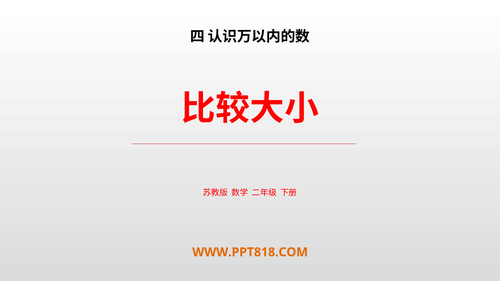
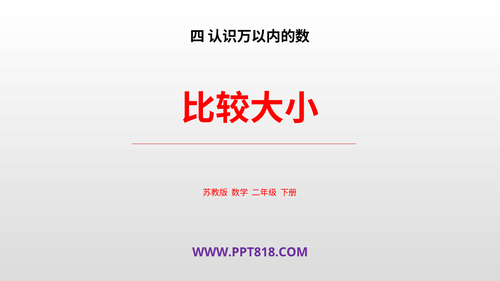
WWW.PPT818.COM colour: orange -> purple (250, 252)
